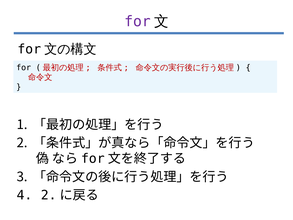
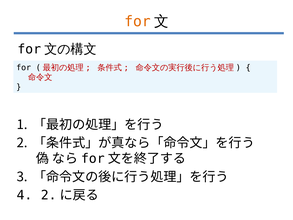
for colour: purple -> orange (137, 21)
